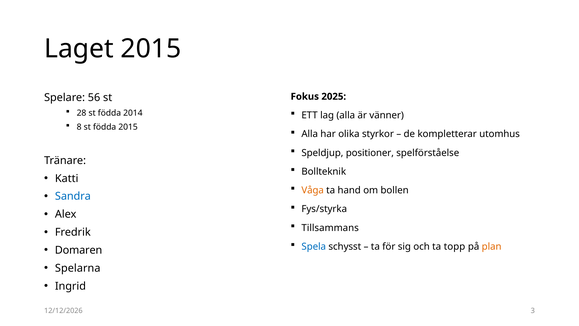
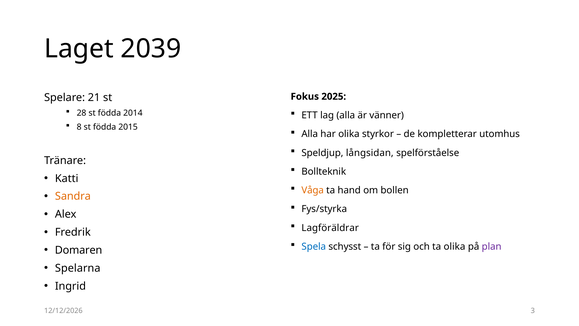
Laget 2015: 2015 -> 2039 (151, 49)
56: 56 -> 21 (94, 97)
positioner: positioner -> långsidan (370, 153)
Sandra colour: blue -> orange (73, 196)
Tillsammans: Tillsammans -> Lagföräldrar (330, 228)
ta topp: topp -> olika (454, 246)
plan colour: orange -> purple (492, 246)
